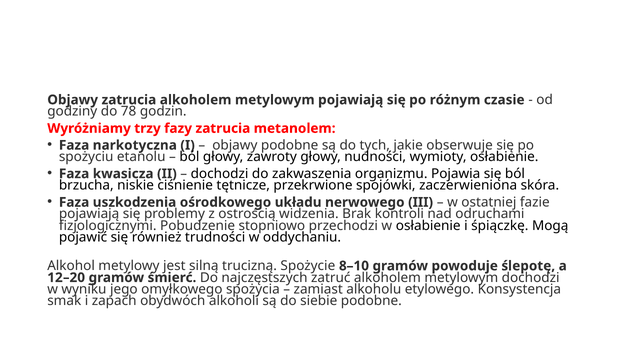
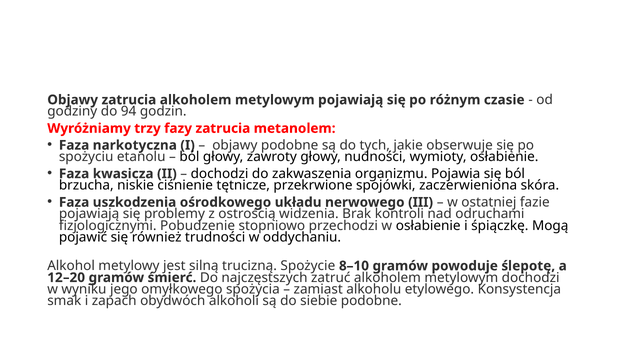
78: 78 -> 94 (129, 112)
